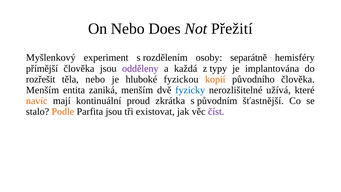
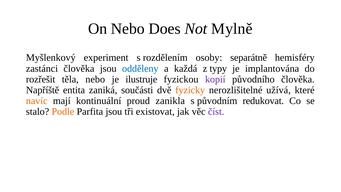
Přežití: Přežití -> Mylně (232, 29)
přímější: přímější -> zastánci (42, 68)
odděleny colour: purple -> blue (140, 68)
hluboké: hluboké -> ilustruje (141, 79)
kopií colour: orange -> purple (215, 79)
Menším: Menším -> Napříště (43, 90)
zaniká menším: menším -> součásti (137, 90)
fyzicky colour: blue -> orange (190, 90)
zkrátka: zkrátka -> zanikla (170, 101)
šťastnější: šťastnější -> redukovat (263, 101)
